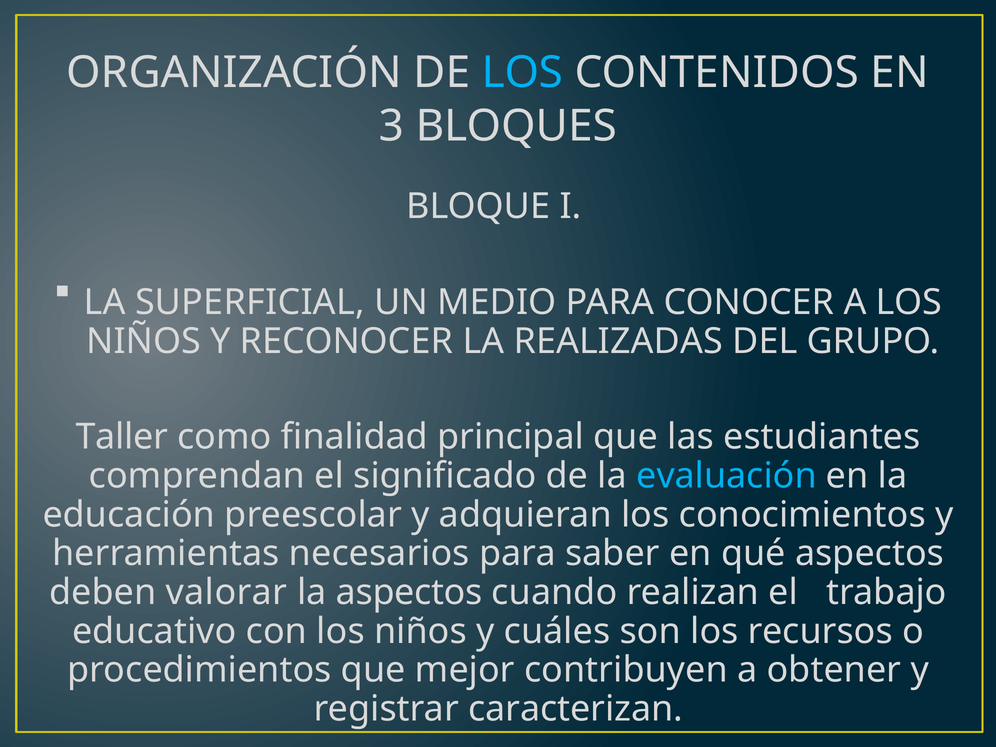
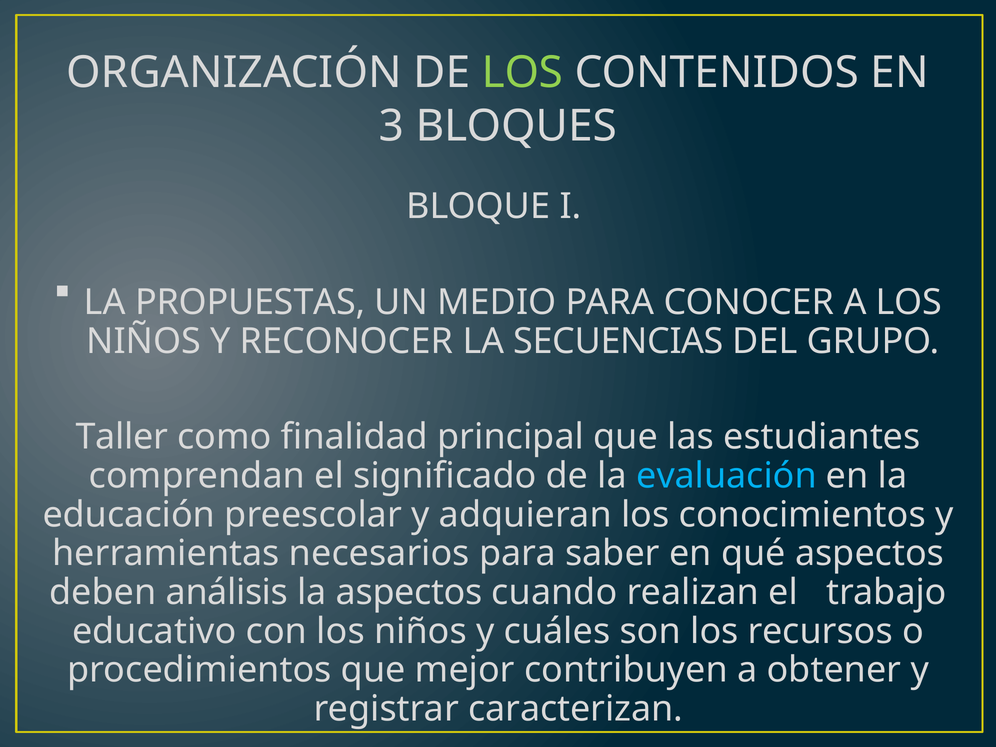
LOS colour: light blue -> light green (522, 73)
SUPERFICIAL: SUPERFICIAL -> PROPUESTAS (250, 302)
REALIZADAS: REALIZADAS -> SECUENCIAS (618, 341)
valorar: valorar -> análisis (227, 592)
